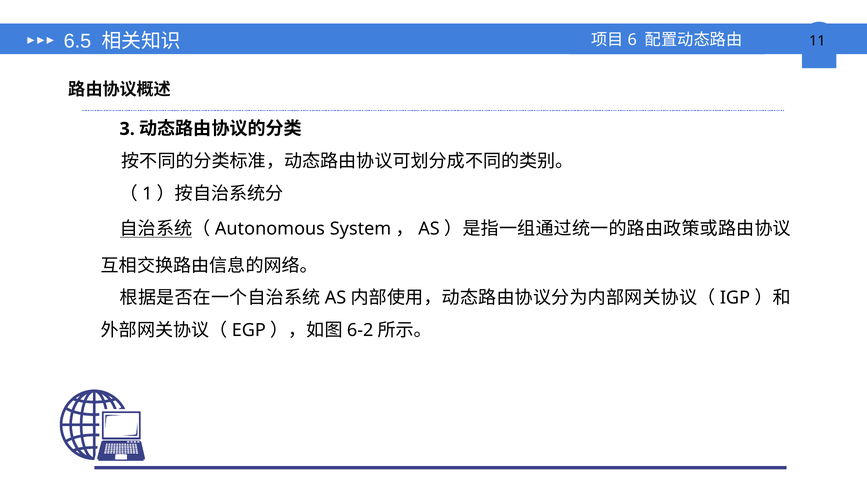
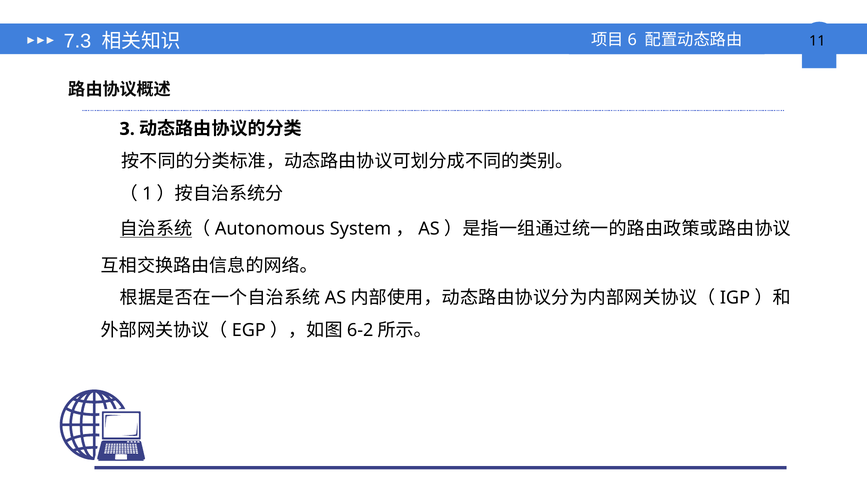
6.5: 6.5 -> 7.3 (77, 41)
